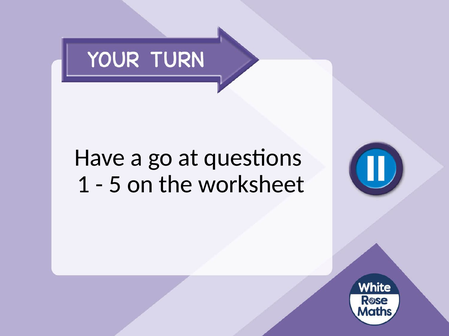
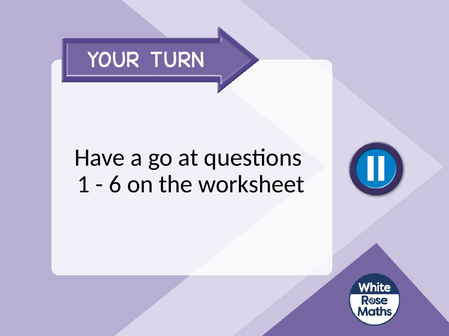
5: 5 -> 6 (115, 185)
